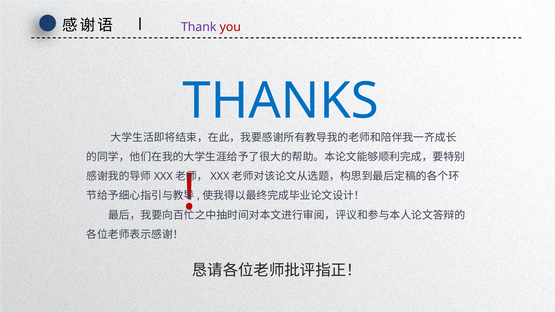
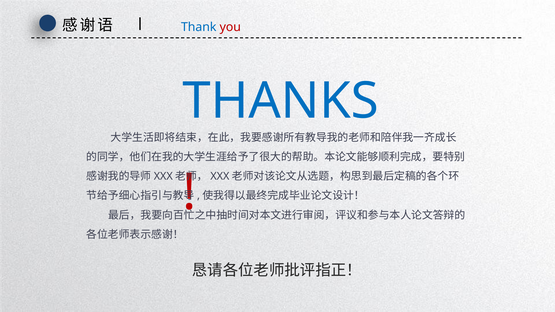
Thank colour: purple -> blue (199, 27)
